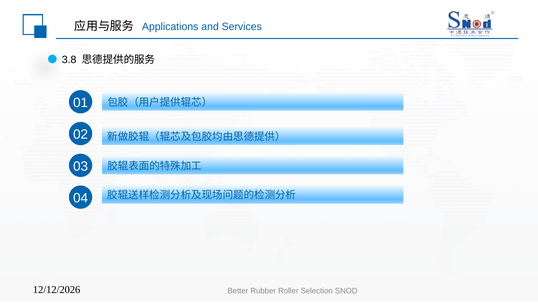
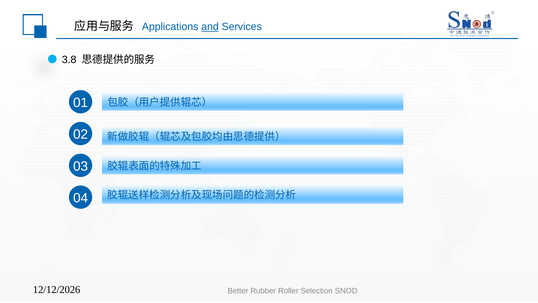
and underline: none -> present (210, 27)
